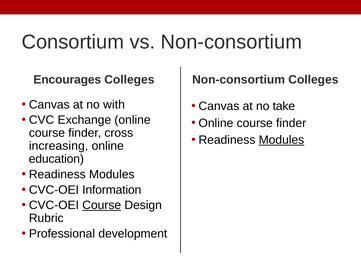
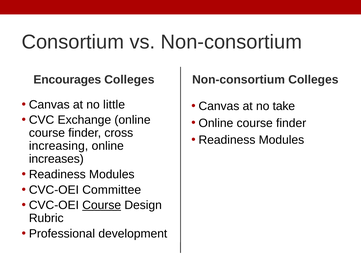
with: with -> little (114, 104)
Modules underline: present -> none (281, 140)
education: education -> increases (56, 159)
Information: Information -> Committee (112, 190)
